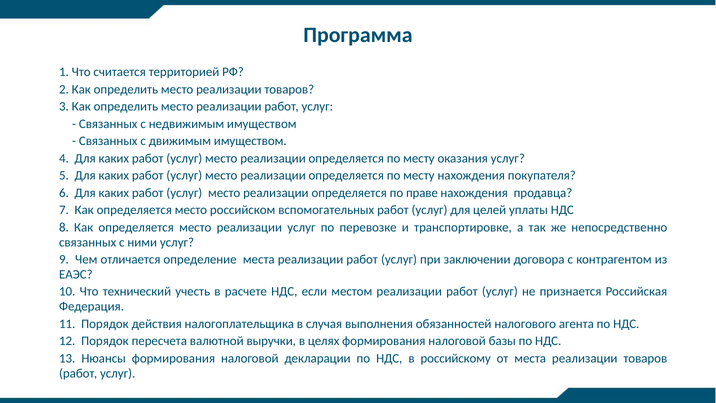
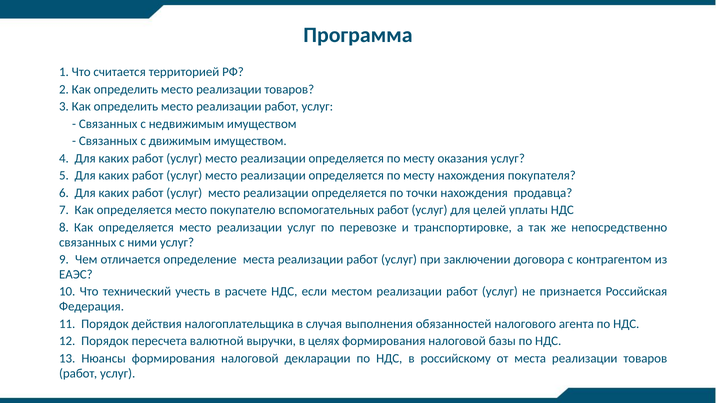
праве: праве -> точки (422, 193)
российском: российском -> покупателю (243, 210)
